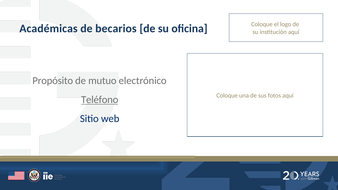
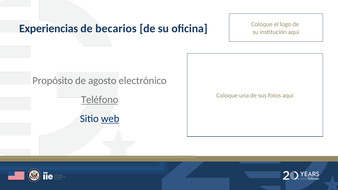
Académicas: Académicas -> Experiencias (49, 28)
mutuo: mutuo -> agosto (102, 81)
web underline: none -> present (110, 119)
